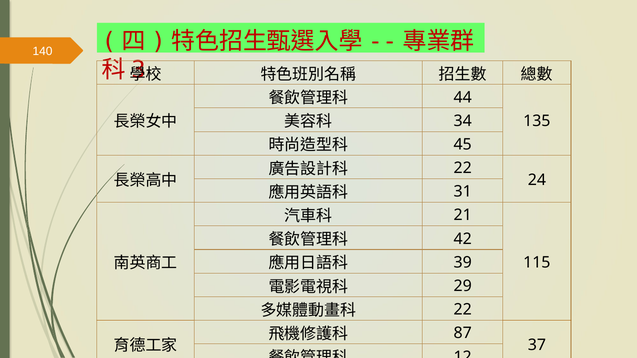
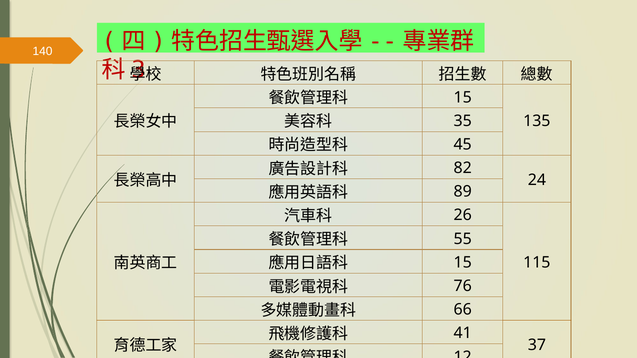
44: 44 -> 15 (463, 97)
34: 34 -> 35 (463, 121)
22: 22 -> 82 (463, 168)
31: 31 -> 89 (463, 192)
21: 21 -> 26 (463, 215)
42: 42 -> 55 (463, 239)
39: 39 -> 15 (463, 263)
29: 29 -> 76 (463, 286)
22: 22 -> 66 (463, 310)
87: 87 -> 41 (463, 333)
